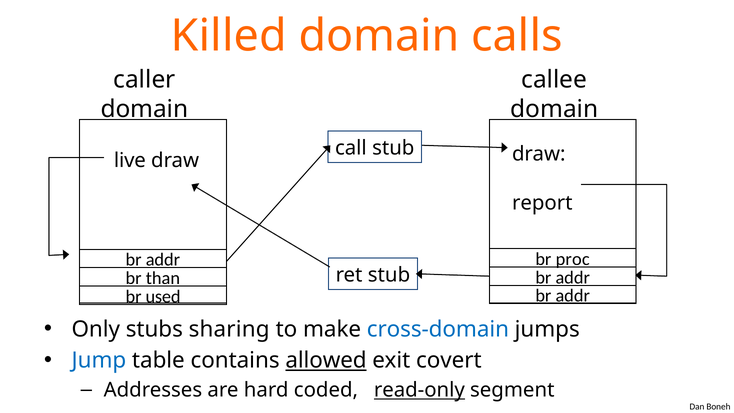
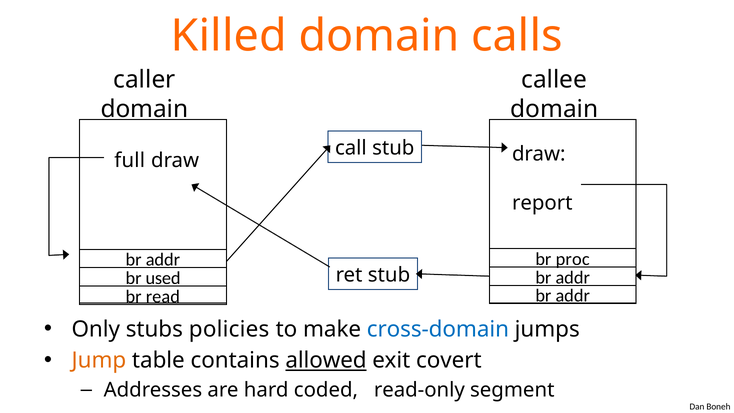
live: live -> full (130, 160)
than: than -> used (163, 278)
used: used -> read (163, 296)
sharing: sharing -> policies (229, 329)
Jump colour: blue -> orange (99, 360)
read-only underline: present -> none (419, 390)
